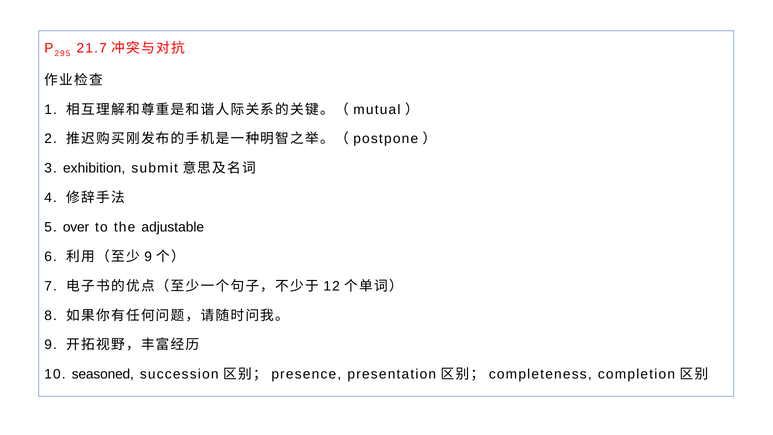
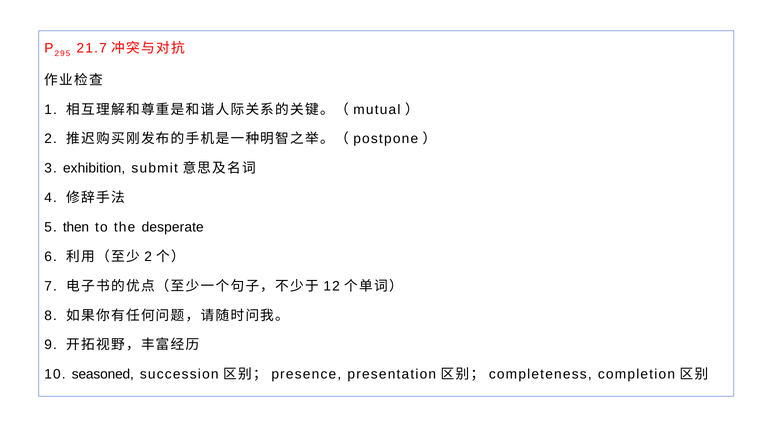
over: over -> then (76, 227)
adjustable: adjustable -> desperate (173, 227)
9: 9 -> 2 (148, 257)
